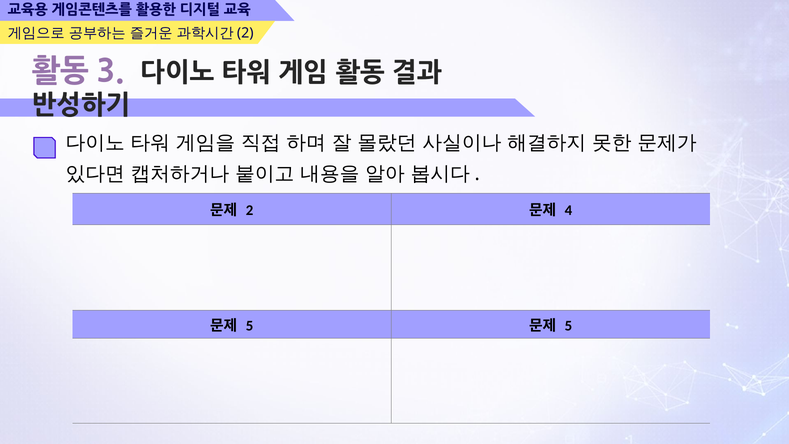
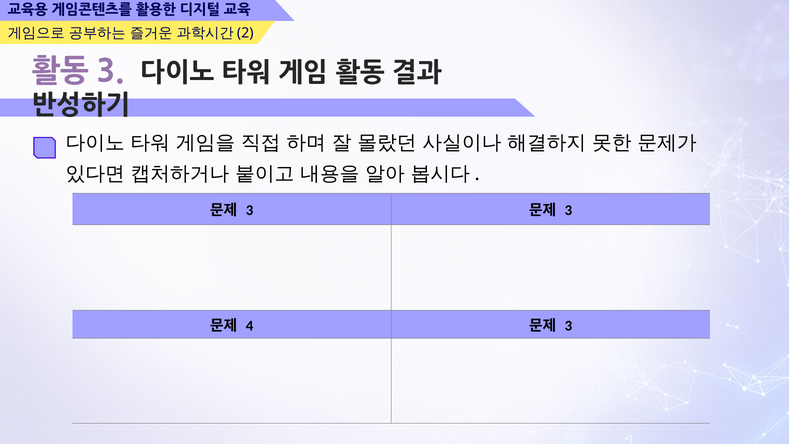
2: 2 -> 3 (250, 210)
4: 4 -> 3 (568, 210)
5: 5 -> 4 (250, 326)
5: 5 -> 3 (568, 326)
